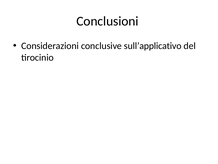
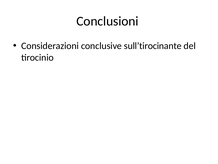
sull’applicativo: sull’applicativo -> sull’tirocinante (153, 46)
